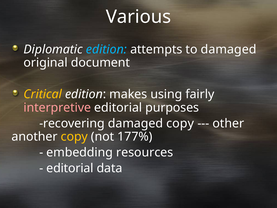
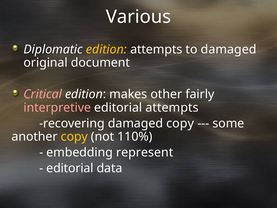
edition colour: light blue -> yellow (106, 49)
Critical colour: yellow -> pink (43, 94)
using: using -> other (166, 94)
editorial purposes: purposes -> attempts (172, 107)
other: other -> some (228, 123)
177%: 177% -> 110% (135, 137)
resources: resources -> represent (145, 152)
